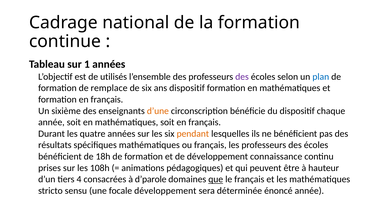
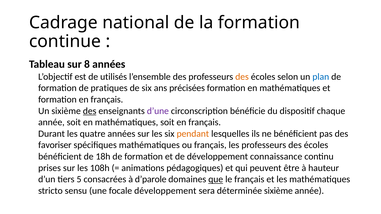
1: 1 -> 8 (87, 64)
des colour: purple -> orange (242, 77)
remplace: remplace -> pratiques (109, 88)
ans dispositif: dispositif -> précisées (187, 88)
des underline: none -> present (90, 111)
d’une colour: orange -> purple (158, 111)
résultats: résultats -> favoriser (55, 145)
4: 4 -> 5 (79, 180)
déterminée énoncé: énoncé -> sixième (278, 191)
